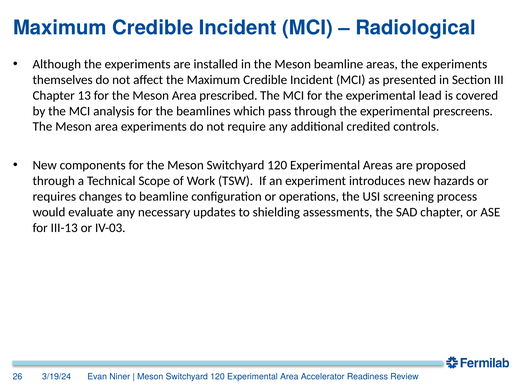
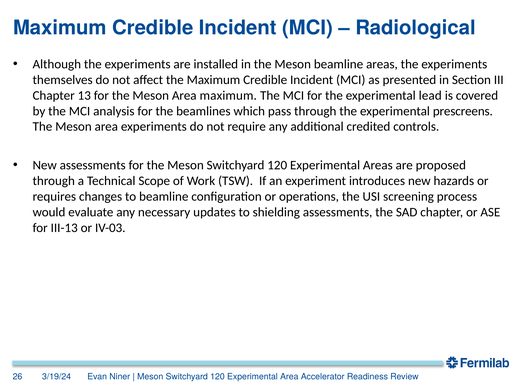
Area prescribed: prescribed -> maximum (228, 96)
New components: components -> assessments (93, 165)
